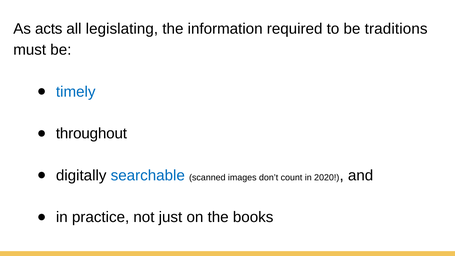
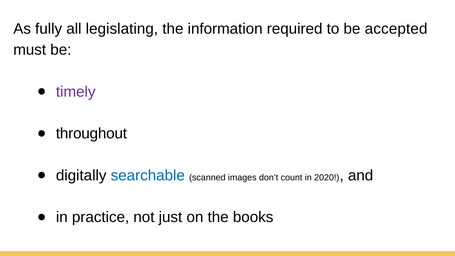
acts: acts -> fully (49, 29)
traditions: traditions -> accepted (396, 29)
timely colour: blue -> purple (76, 92)
